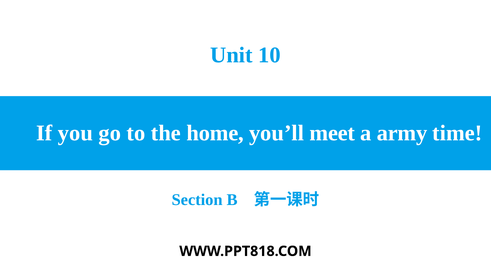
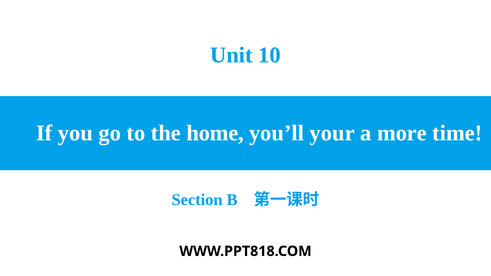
meet: meet -> your (332, 133)
army: army -> more (402, 133)
